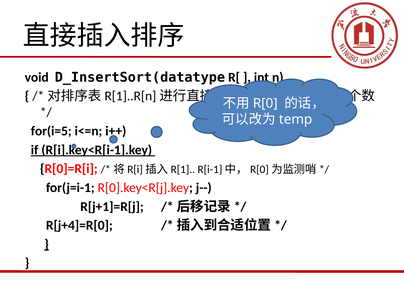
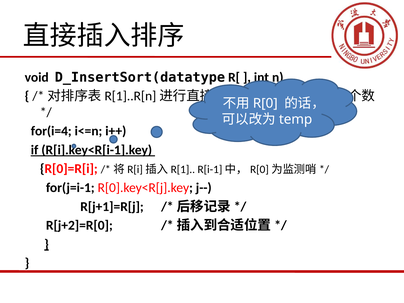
for(i=5: for(i=5 -> for(i=4 (51, 131)
R[j+4]=R[0: R[j+4]=R[0 -> R[j+2]=R[0 (79, 225)
